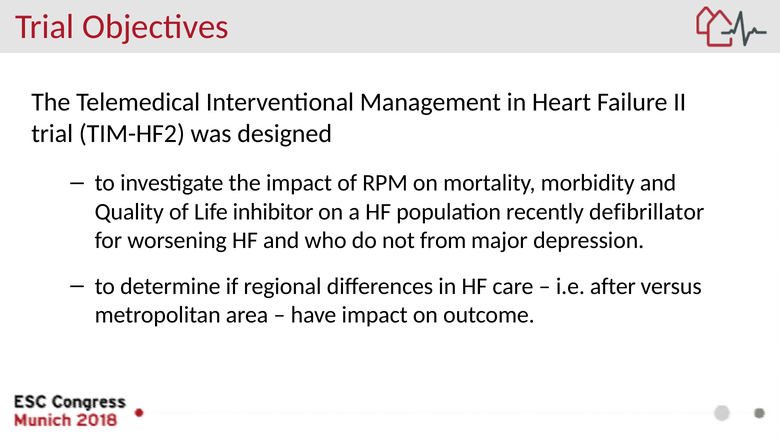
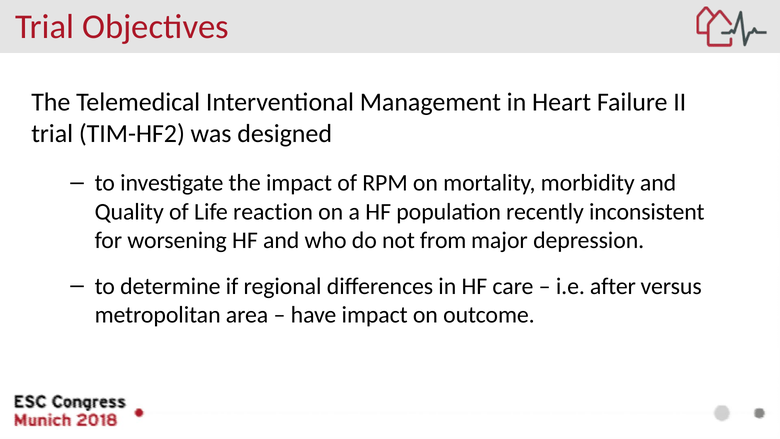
inhibitor: inhibitor -> reaction (273, 212)
defibrillator: defibrillator -> inconsistent (647, 212)
